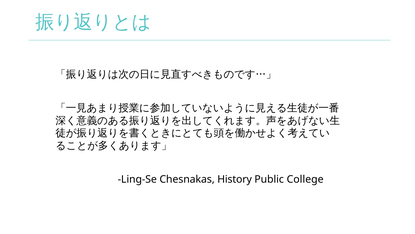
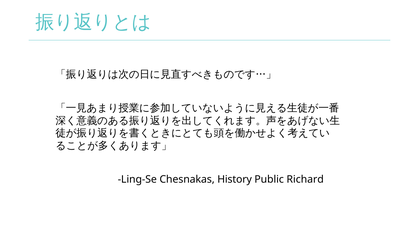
College: College -> Richard (305, 179)
